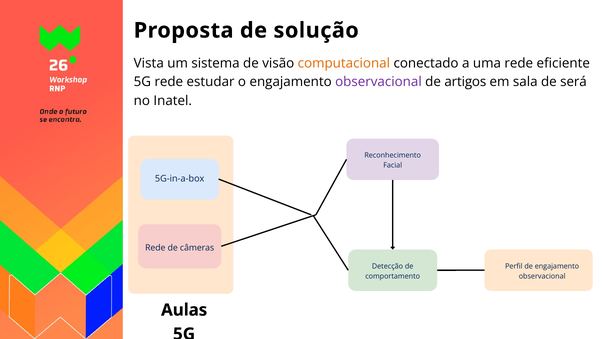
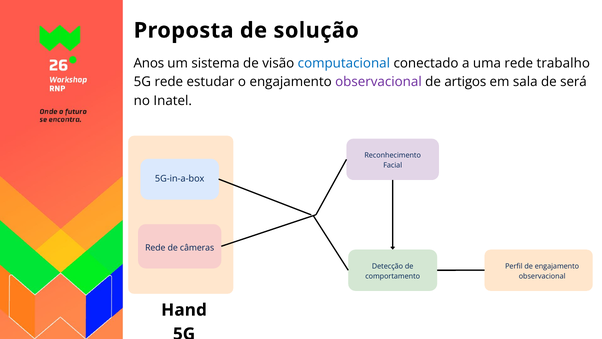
Vista: Vista -> Anos (149, 63)
computacional colour: orange -> blue (344, 63)
eficiente: eficiente -> trabalho (563, 63)
Aulas: Aulas -> Hand (184, 310)
